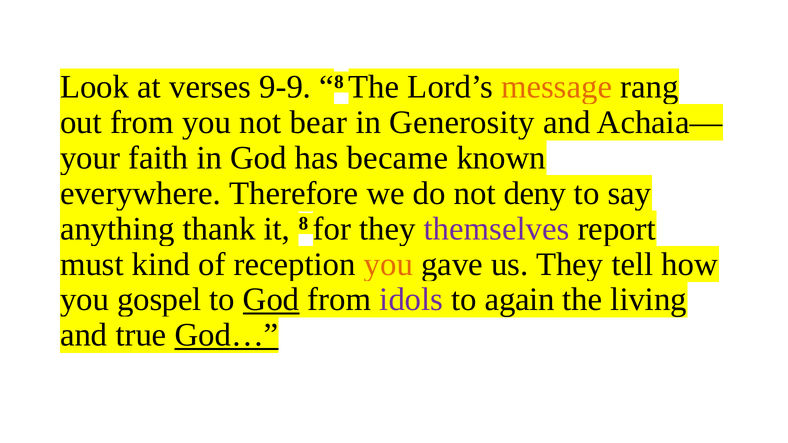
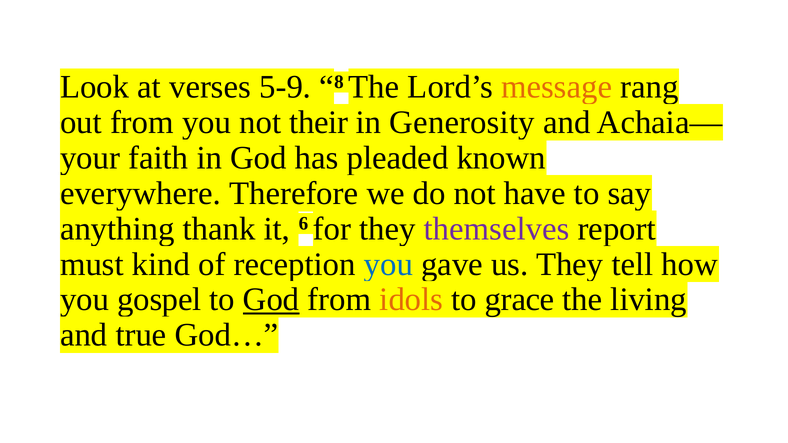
9-9: 9-9 -> 5-9 (285, 87)
bear: bear -> their (319, 123)
became: became -> pleaded (398, 158)
deny: deny -> have (535, 193)
it 8: 8 -> 6 (303, 224)
you colour: orange -> blue (388, 264)
idols colour: purple -> orange (411, 300)
again: again -> grace (520, 300)
God… underline: present -> none (227, 335)
